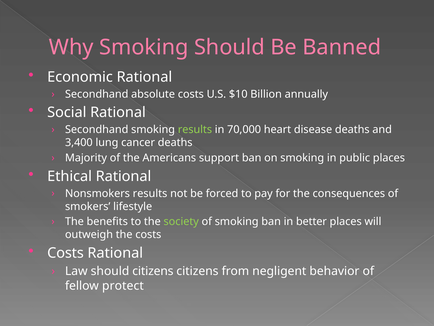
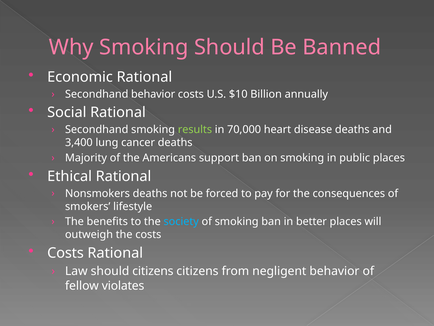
Secondhand absolute: absolute -> behavior (153, 94)
Nonsmokers results: results -> deaths (150, 193)
society colour: light green -> light blue (181, 221)
protect: protect -> violates (123, 285)
